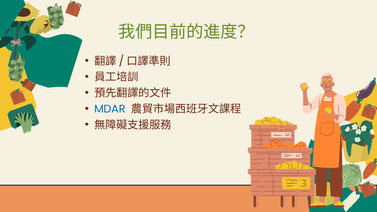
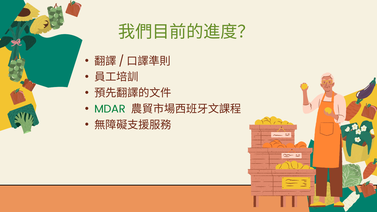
MDAR colour: blue -> green (110, 109)
